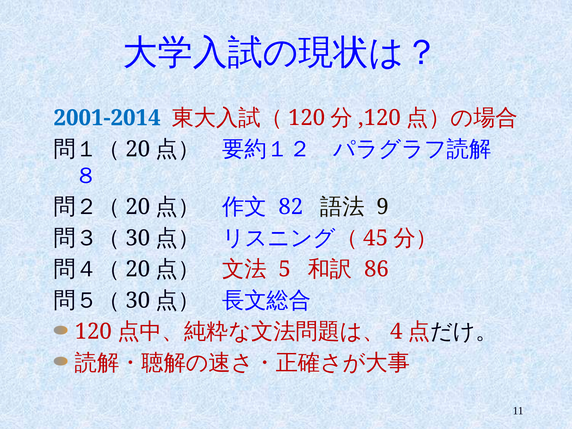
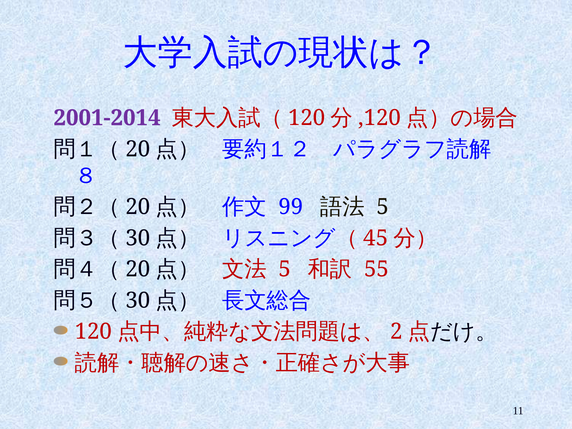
2001-2014 colour: blue -> purple (107, 118)
82: 82 -> 99 (291, 207)
9: 9 -> 5 (383, 207)
86: 86 -> 55 (377, 269)
4: 4 -> 2 (396, 332)
